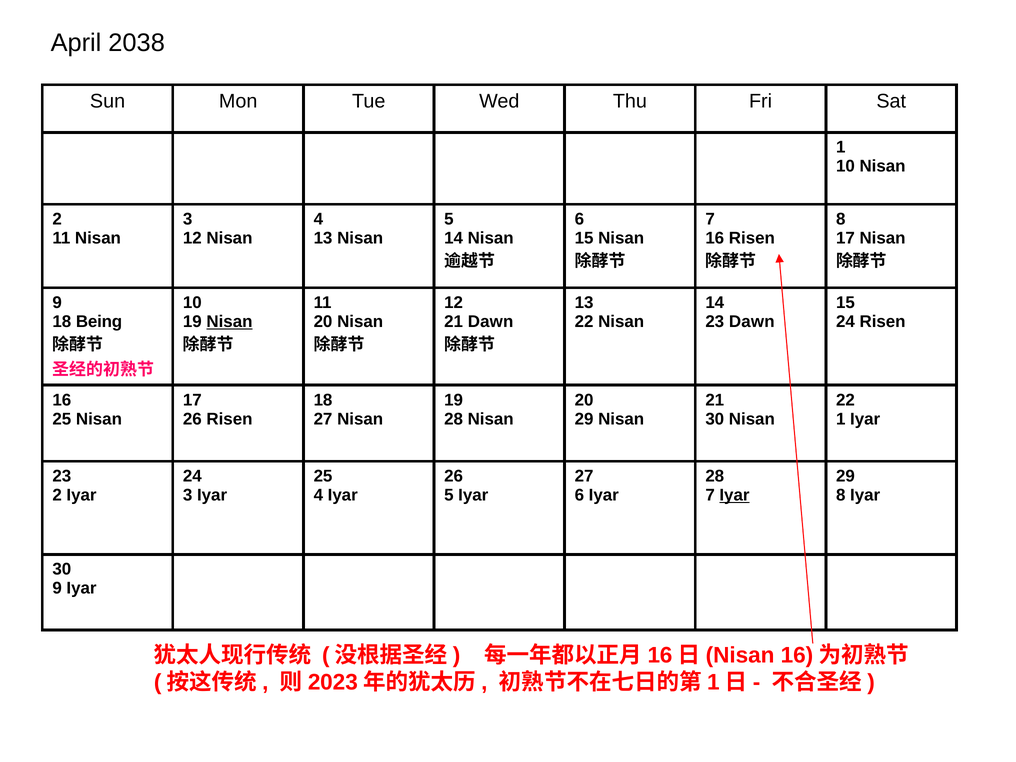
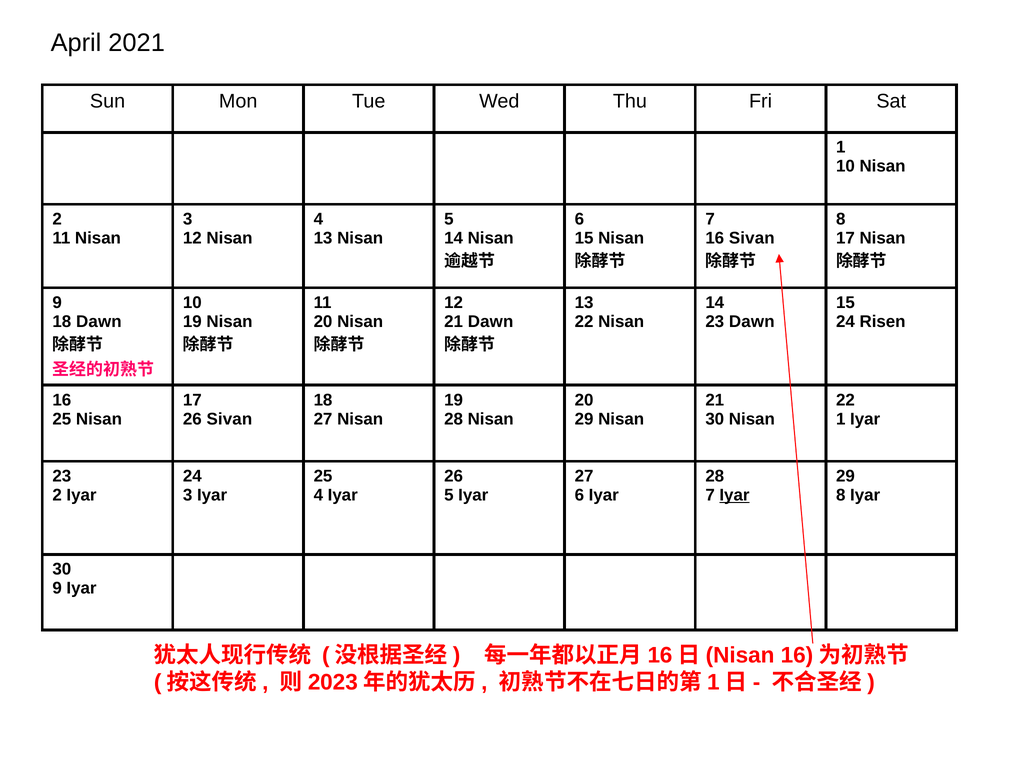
2038: 2038 -> 2021 (137, 43)
16 Risen: Risen -> Sivan (752, 238)
18 Being: Being -> Dawn (99, 322)
Nisan underline: present -> none (229, 322)
26 Risen: Risen -> Sivan (229, 419)
